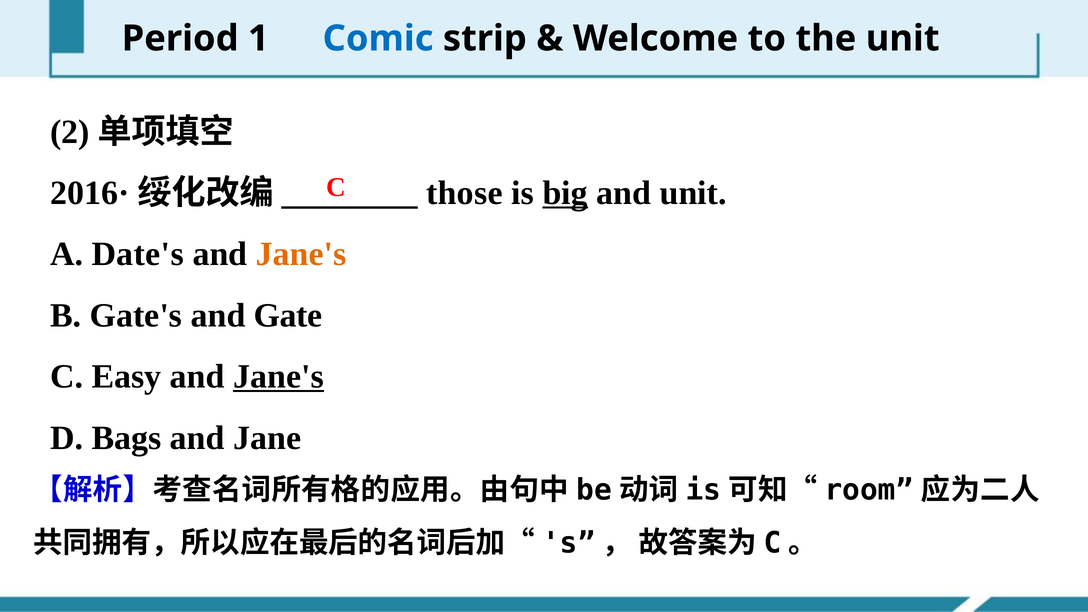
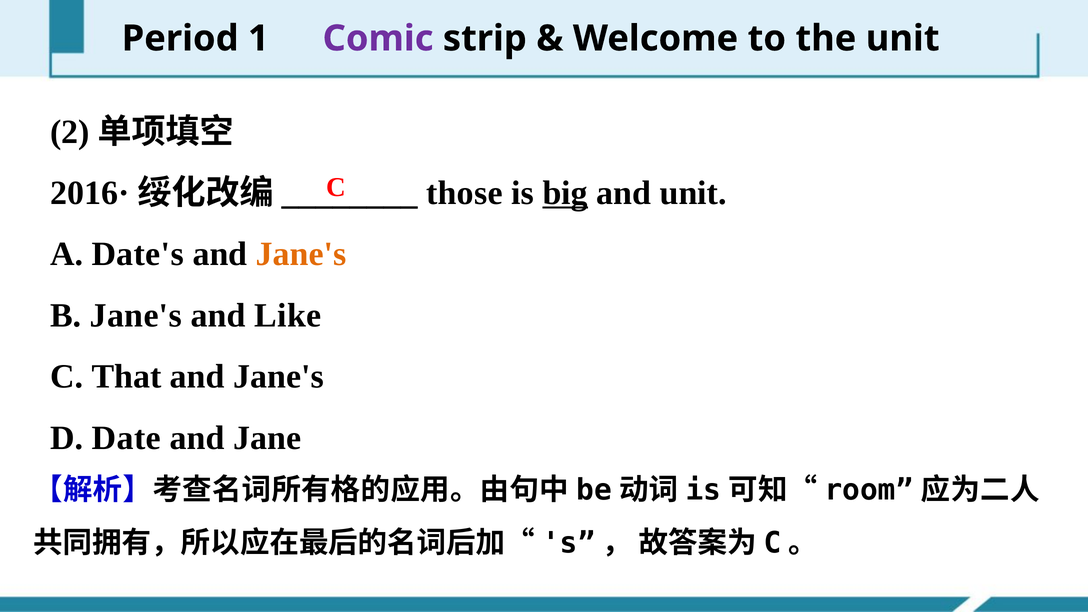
Comic colour: blue -> purple (378, 38)
B Gate's: Gate's -> Jane's (136, 315)
Gate: Gate -> Like (288, 315)
Easy: Easy -> That (127, 377)
Jane's underline: present -> none (278, 377)
Bags: Bags -> Date (126, 438)
